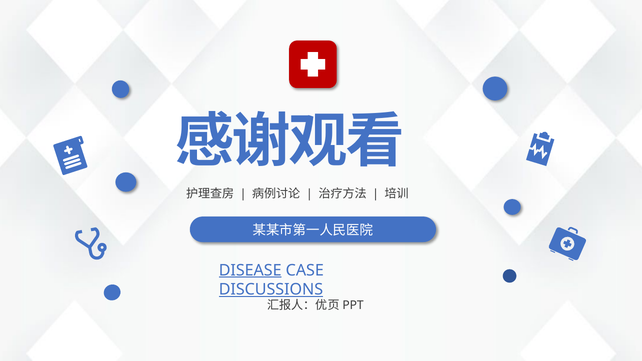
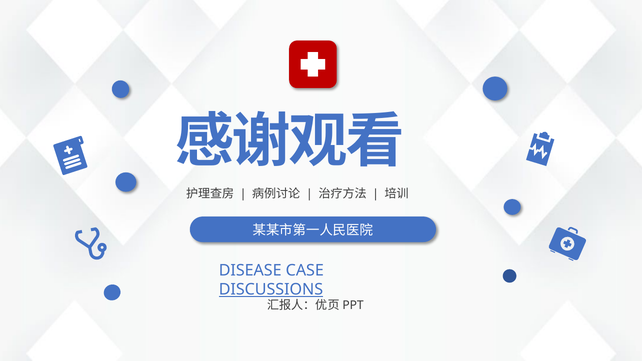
DISEASE underline: present -> none (250, 270)
